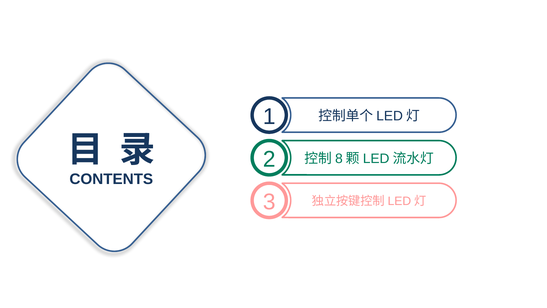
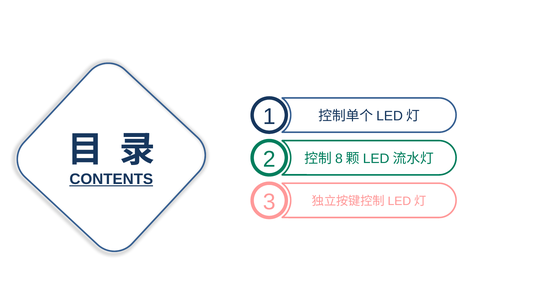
CONTENTS underline: none -> present (111, 179)
